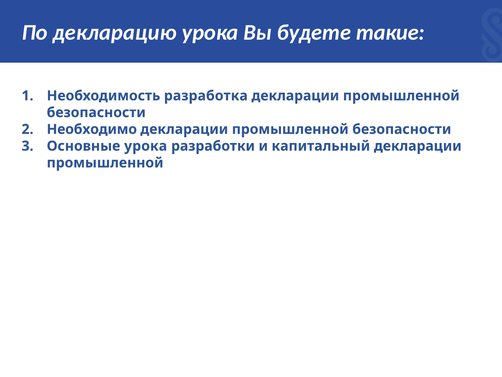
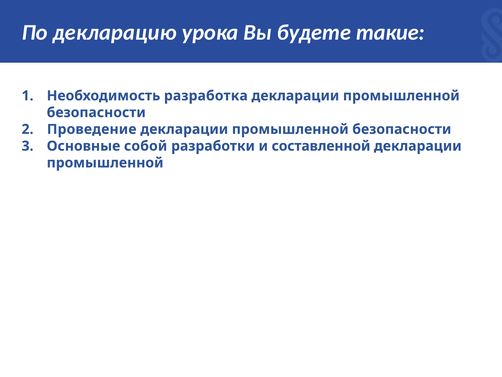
Необходимо: Необходимо -> Проведение (92, 129)
Основные урока: урока -> собой (146, 146)
капитальный: капитальный -> составленной (321, 146)
